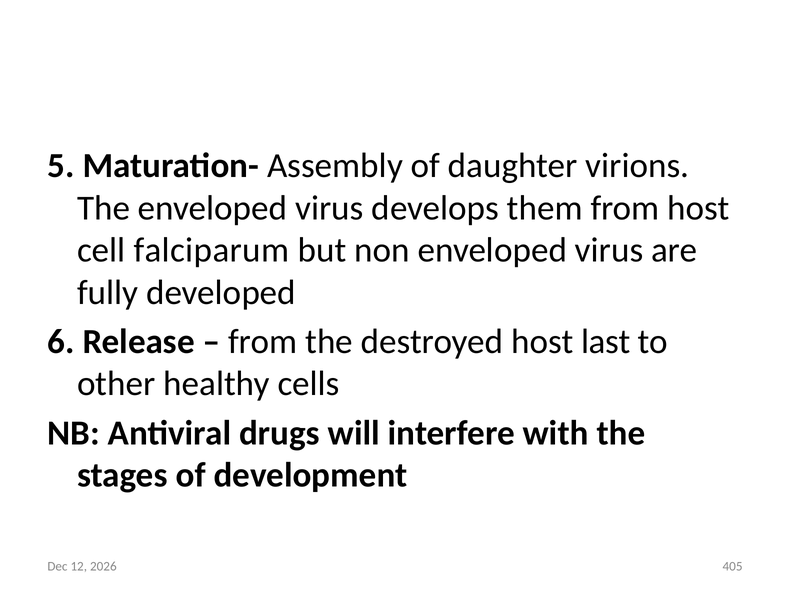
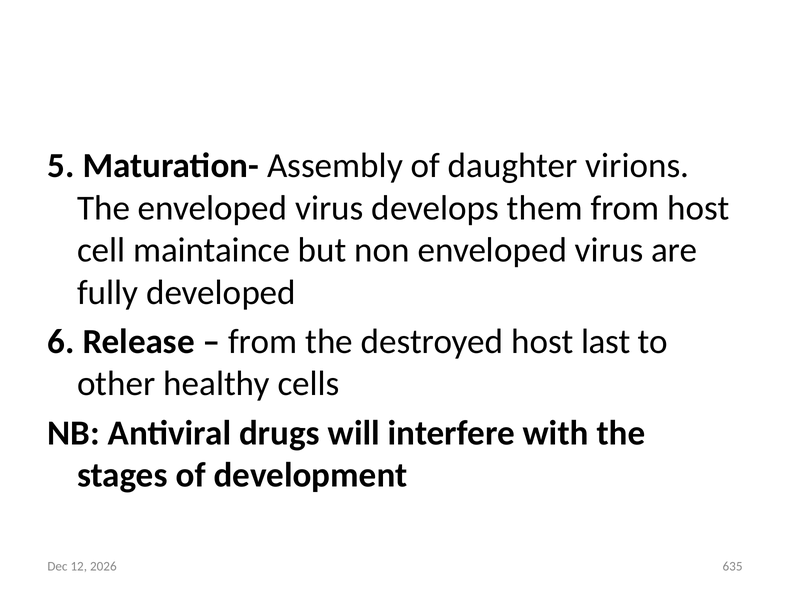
falciparum: falciparum -> maintaince (212, 250)
405: 405 -> 635 (733, 566)
